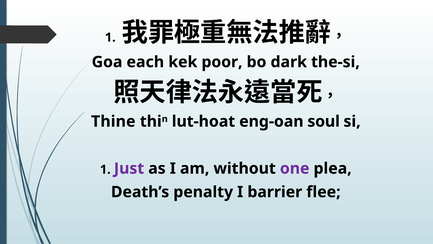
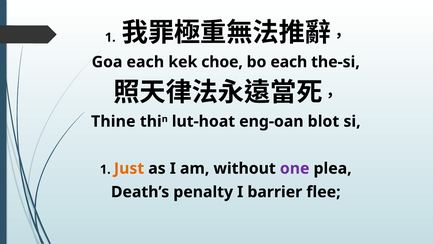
poor: poor -> choe (222, 62)
bo dark: dark -> each (289, 62)
soul: soul -> blot (323, 121)
Just colour: purple -> orange (129, 168)
